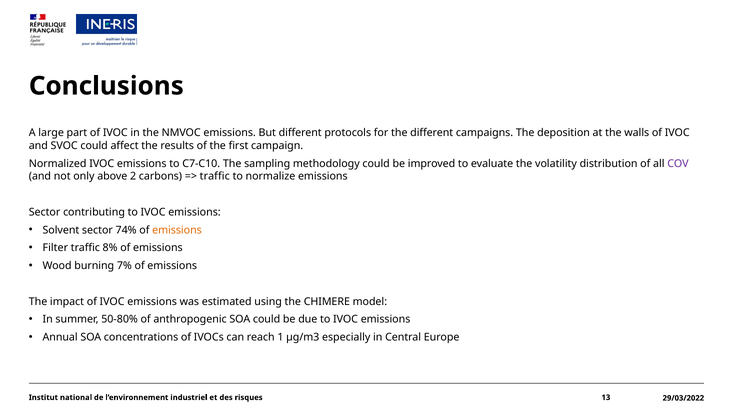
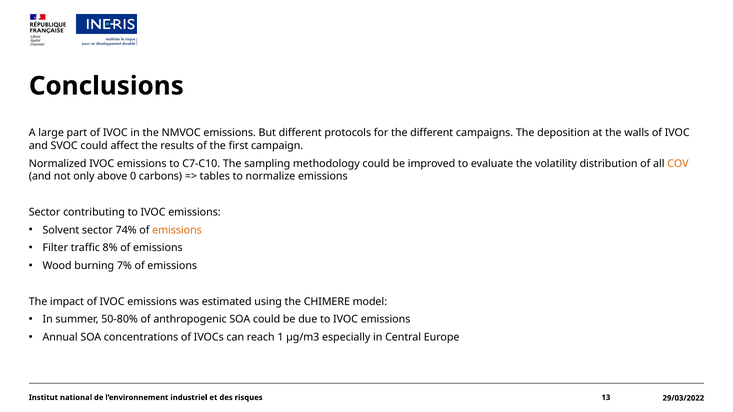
COV colour: purple -> orange (678, 164)
2: 2 -> 0 (133, 177)
traffic: traffic -> tables (215, 177)
